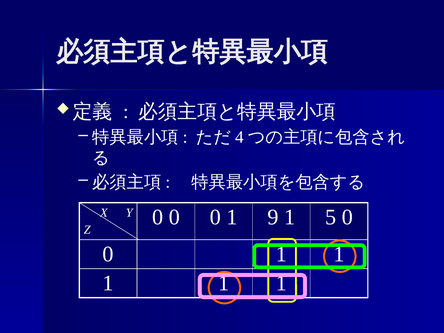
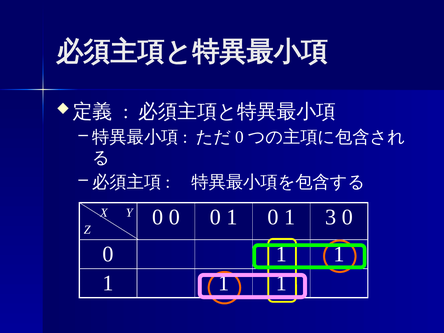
4: 4 -> 0 (240, 137)
1 9: 9 -> 0 (273, 217)
5: 5 -> 3 (331, 217)
